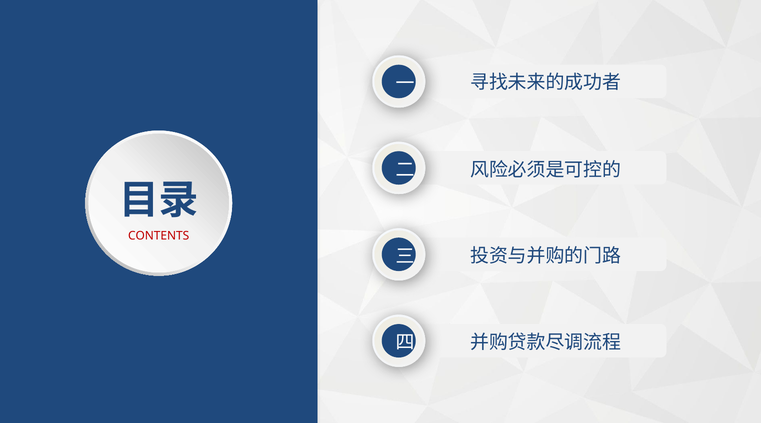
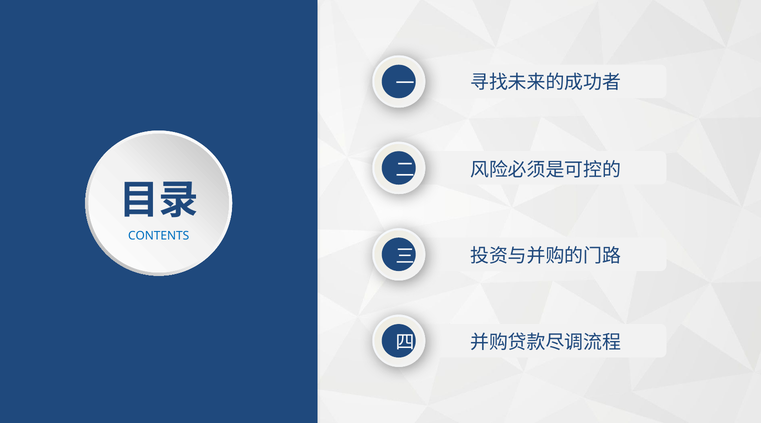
CONTENTS colour: red -> blue (159, 236)
